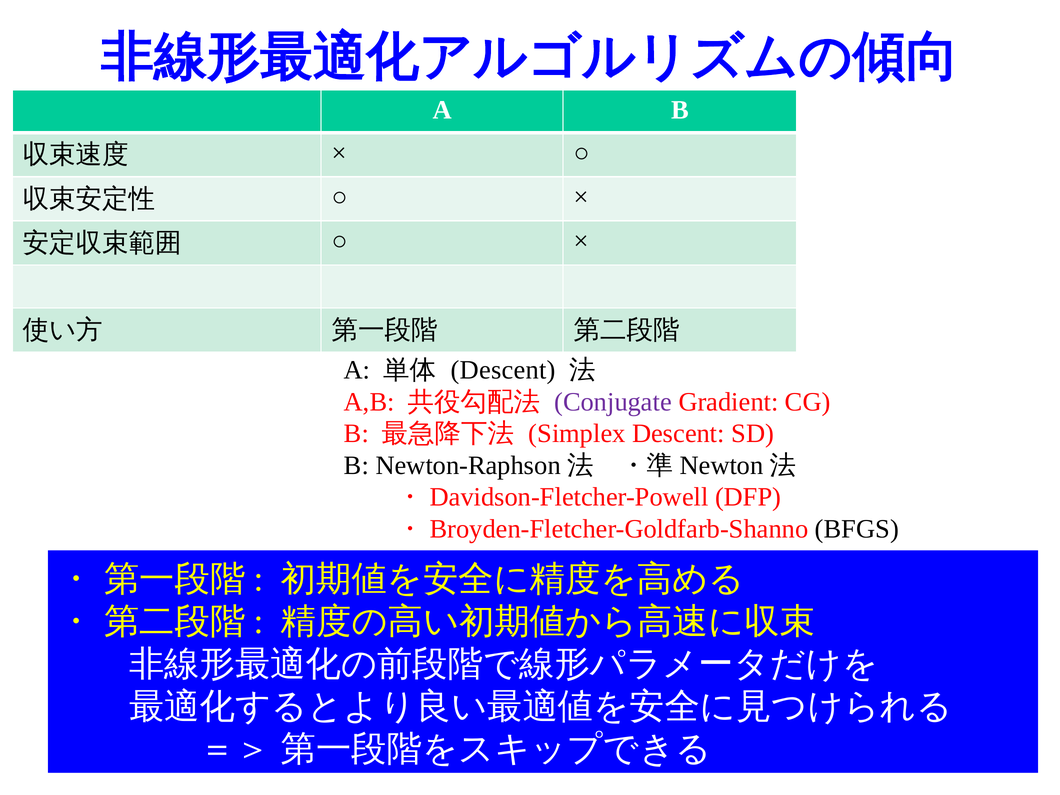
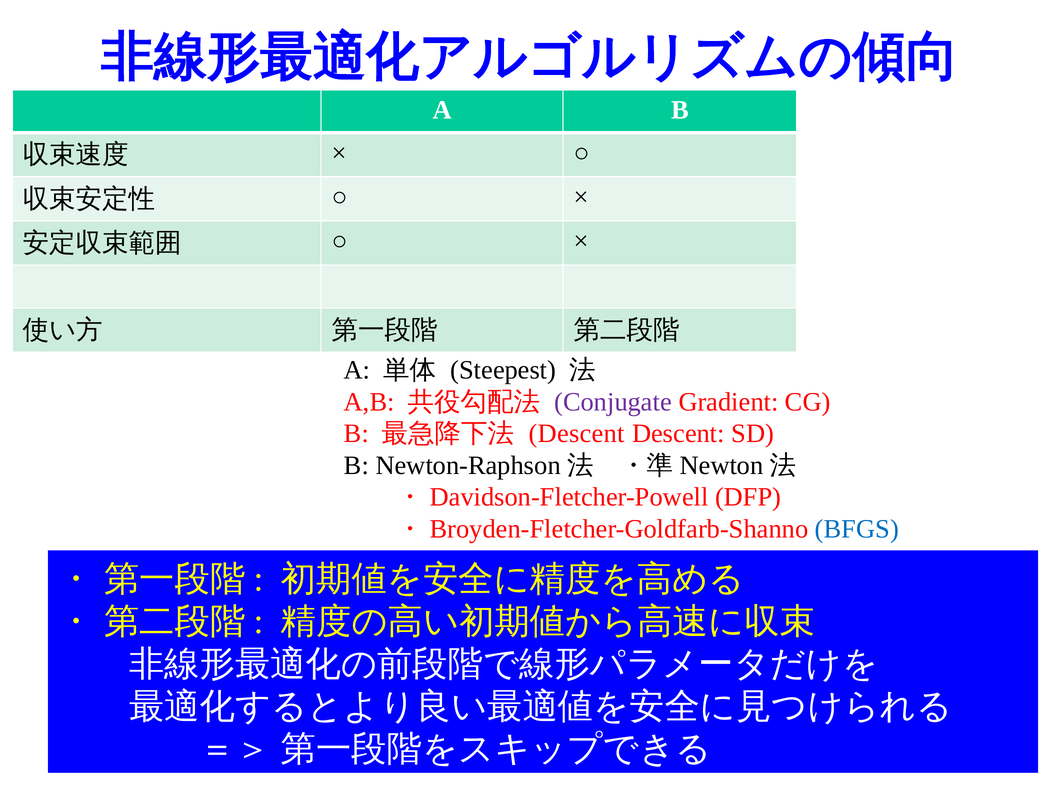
Descent: Descent -> Steepest (503, 370)
Simplex: Simplex -> Descent (577, 434)
BFGS colour: black -> blue (857, 529)
